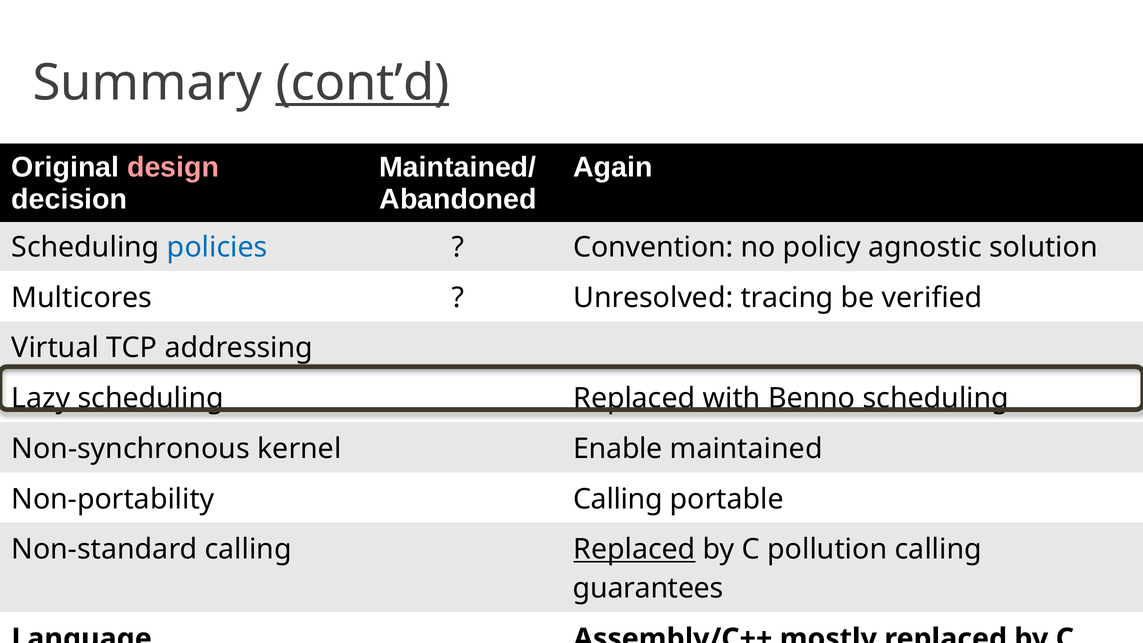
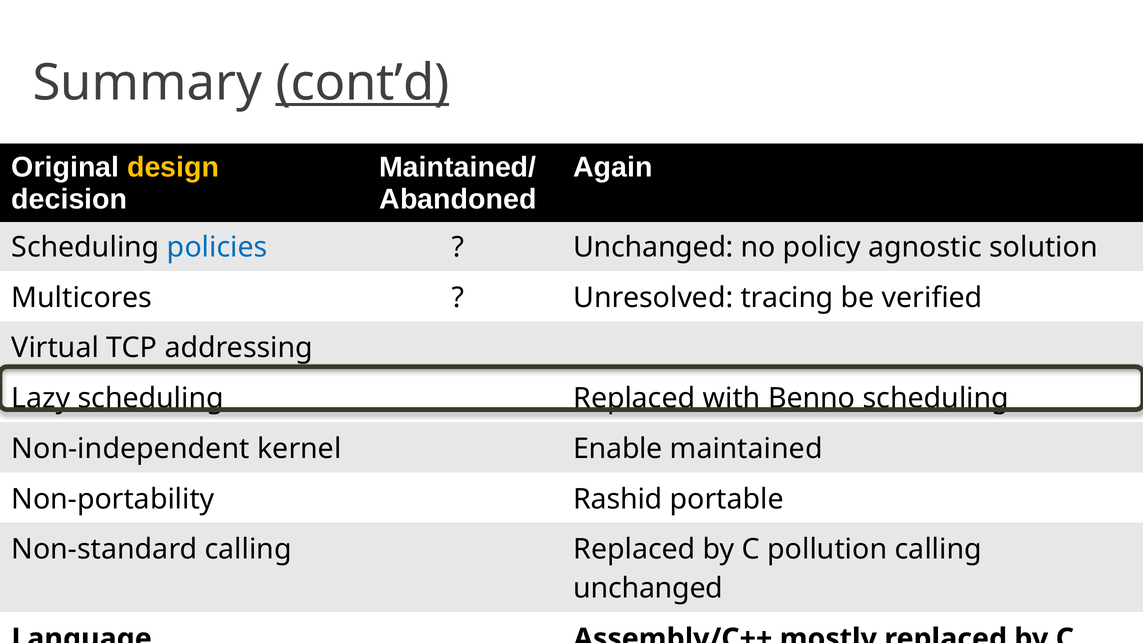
design colour: pink -> yellow (173, 167)
Convention: Convention -> Unchanged (653, 247)
Non-synchronous: Non-synchronous -> Non-independent (131, 449)
Calling: Calling -> Rashid (618, 499)
Replaced underline: present -> none (634, 549)
guarantees: guarantees -> unchanged (648, 588)
